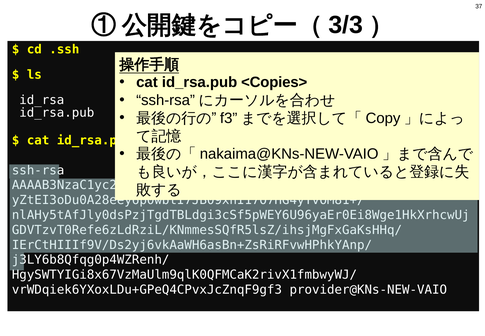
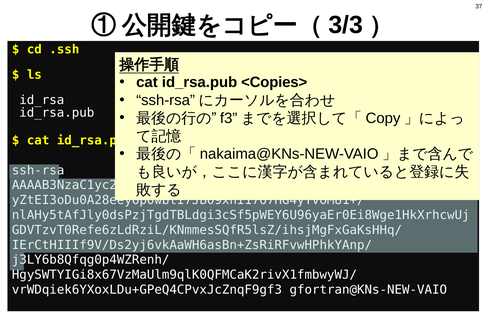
provider@KNs-NEW-VAIO: provider@KNs-NEW-VAIO -> gfortran@KNs-NEW-VAIO (368, 290)
